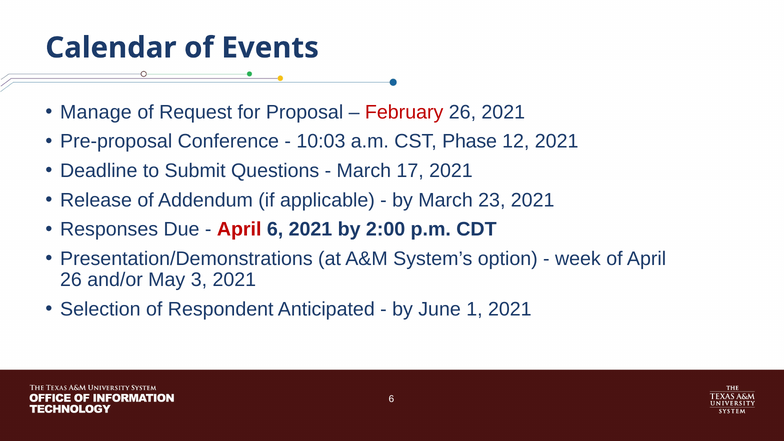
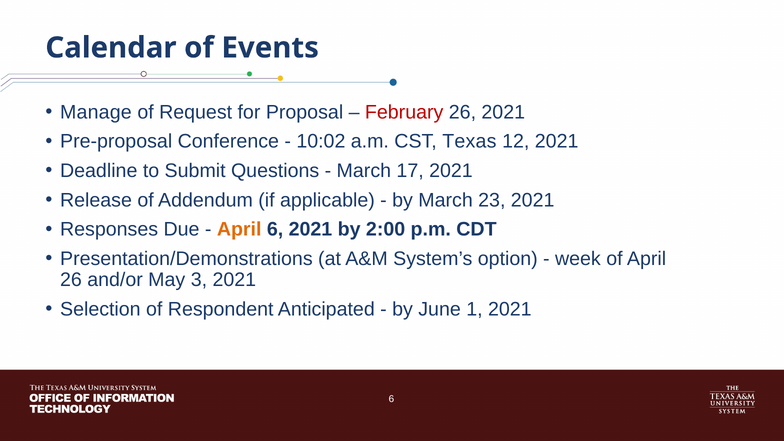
10:03: 10:03 -> 10:02 (321, 141)
Phase: Phase -> Texas (469, 141)
April colour: red -> orange (239, 229)
